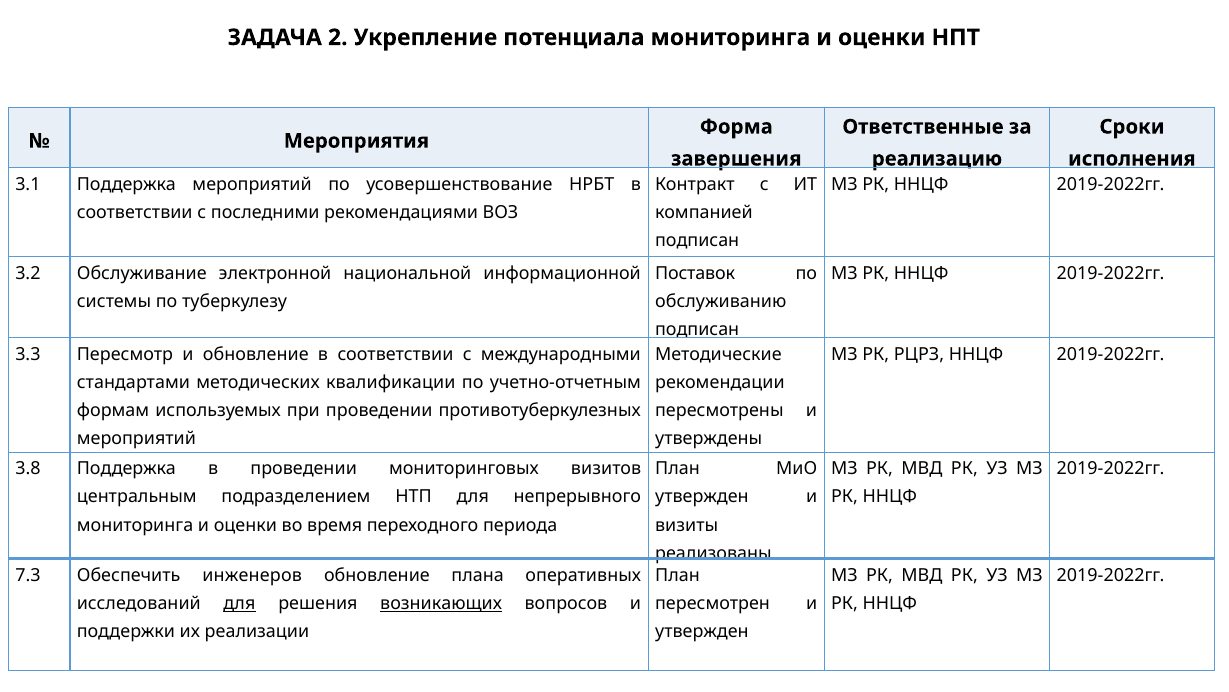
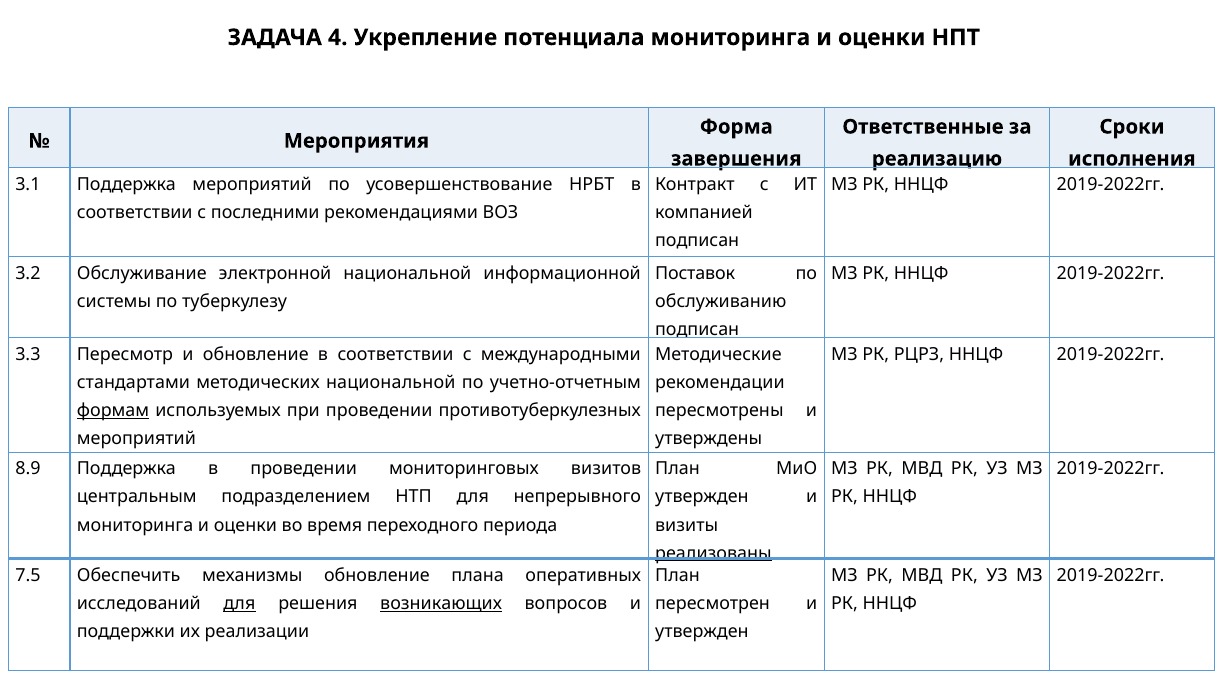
2: 2 -> 4 (338, 37)
методических квалификации: квалификации -> национальной (391, 382)
формам underline: none -> present (113, 410)
3.8: 3.8 -> 8.9 (28, 469)
реализованы underline: none -> present (713, 553)
7.3: 7.3 -> 7.5 (28, 575)
инженеров: инженеров -> механизмы (252, 575)
